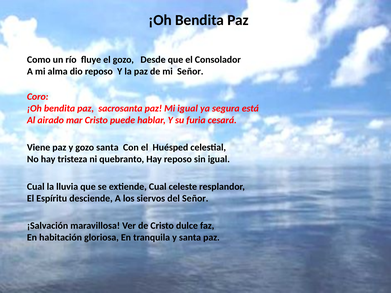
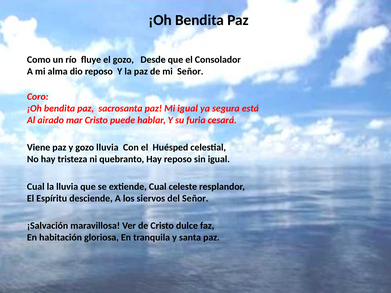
gozo santa: santa -> lluvia (107, 148)
